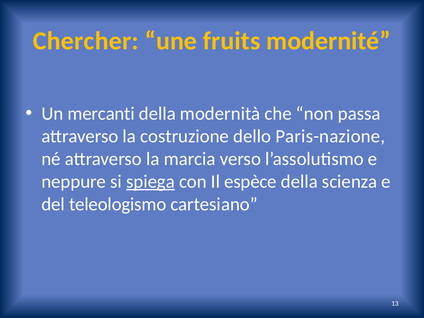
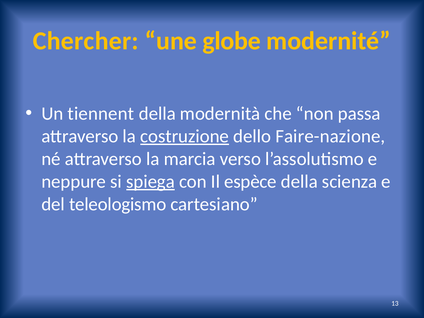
fruits: fruits -> globe (232, 41)
mercanti: mercanti -> tiennent (101, 114)
costruzione underline: none -> present (185, 136)
Paris-nazione: Paris-nazione -> Faire-nazione (330, 136)
